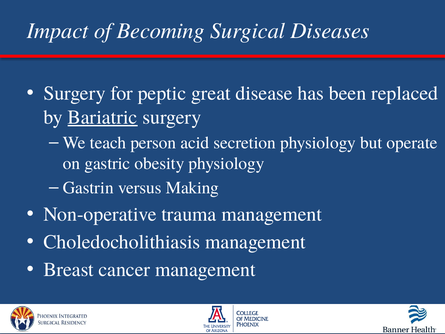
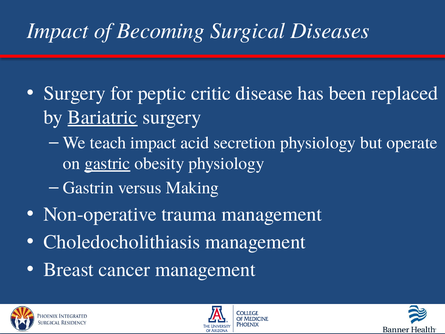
great: great -> critic (211, 93)
teach person: person -> impact (153, 143)
gastric underline: none -> present (107, 163)
